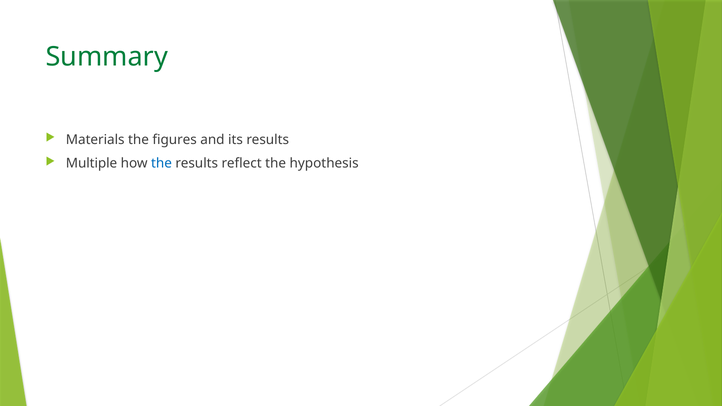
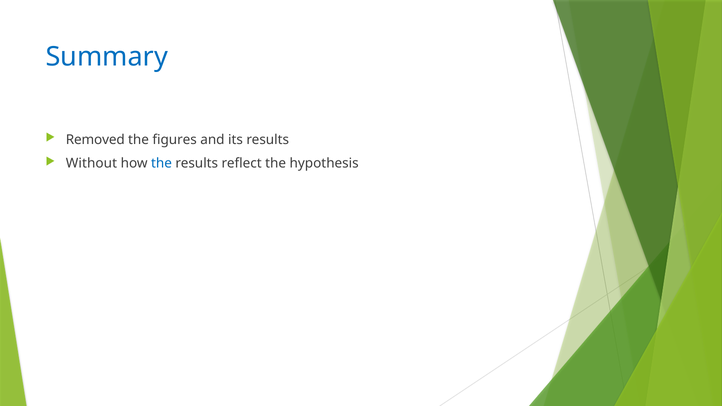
Summary colour: green -> blue (107, 57)
Materials: Materials -> Removed (95, 140)
Multiple: Multiple -> Without (91, 164)
